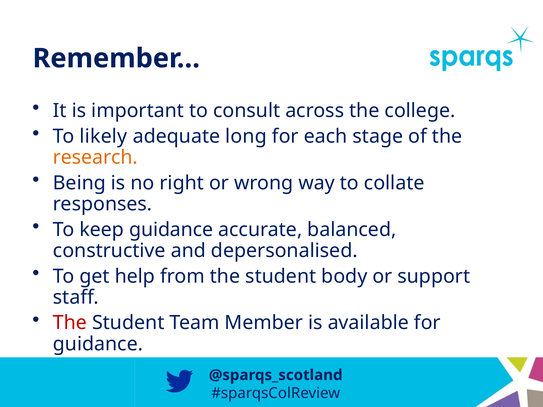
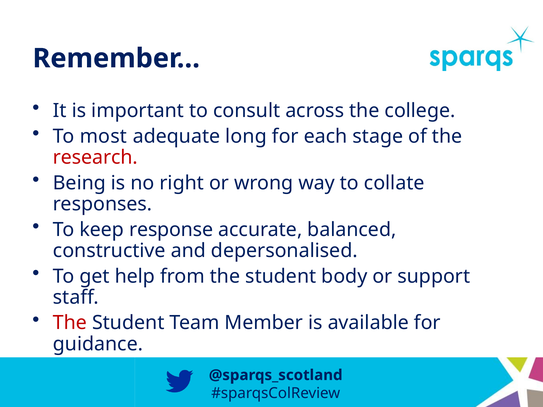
likely: likely -> most (103, 136)
research colour: orange -> red (95, 158)
keep guidance: guidance -> response (171, 230)
